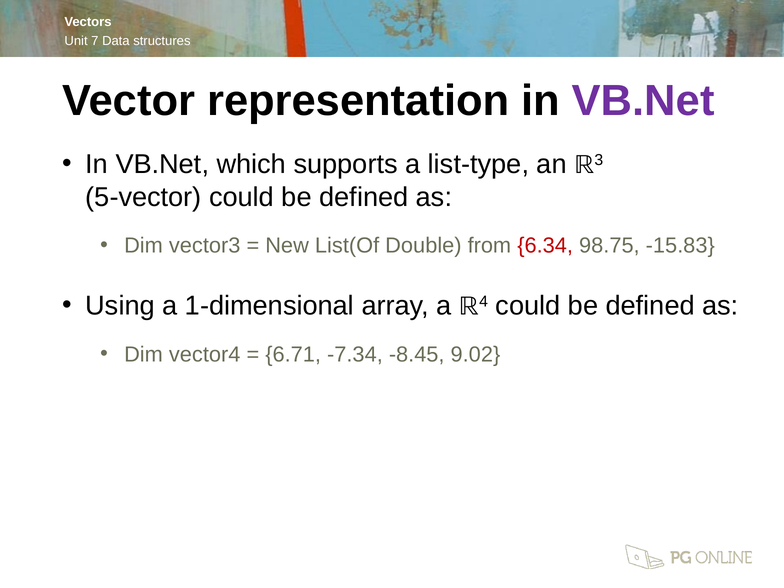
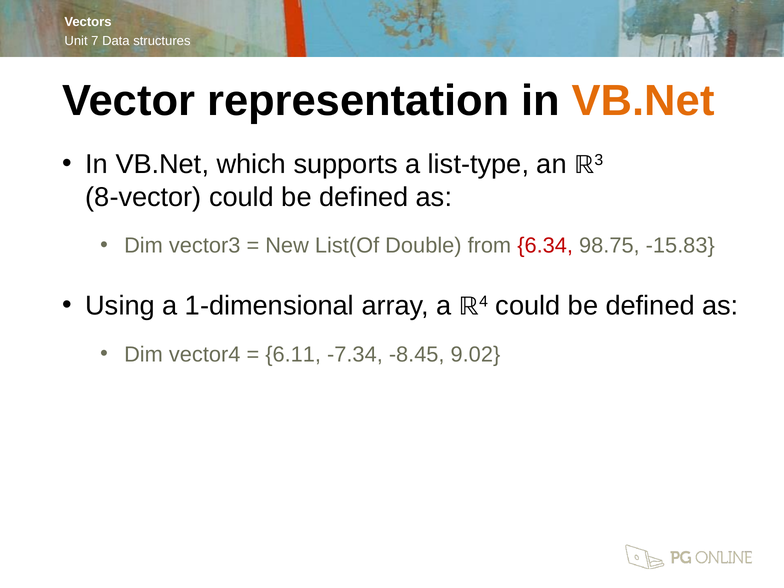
VB.Net colour: purple -> orange (643, 101)
5-vector: 5-vector -> 8-vector (143, 197)
6.71: 6.71 -> 6.11 (293, 355)
